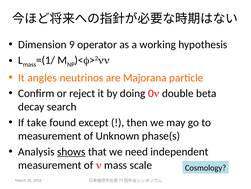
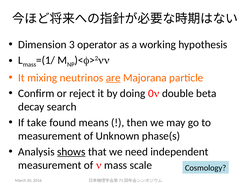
9: 9 -> 3 (72, 44)
angles: angles -> mixing (42, 77)
are underline: none -> present (113, 77)
except: except -> means (94, 122)
